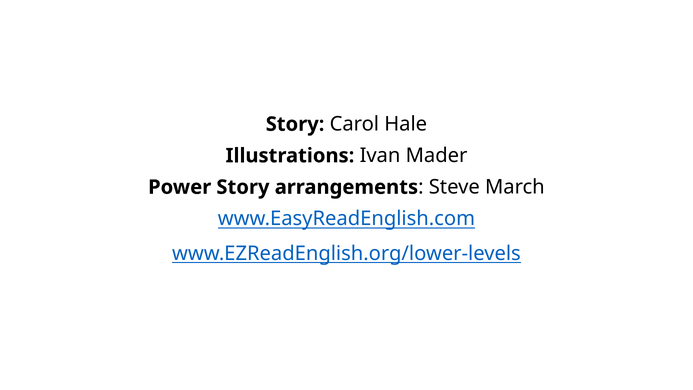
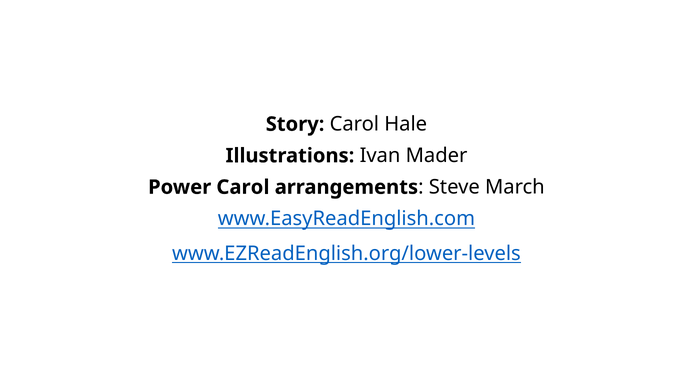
Power Story: Story -> Carol (243, 187)
